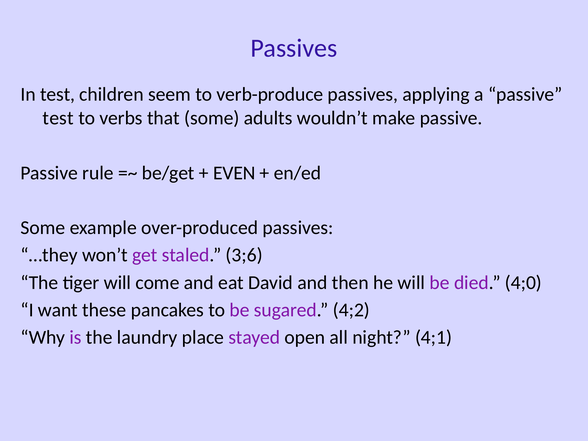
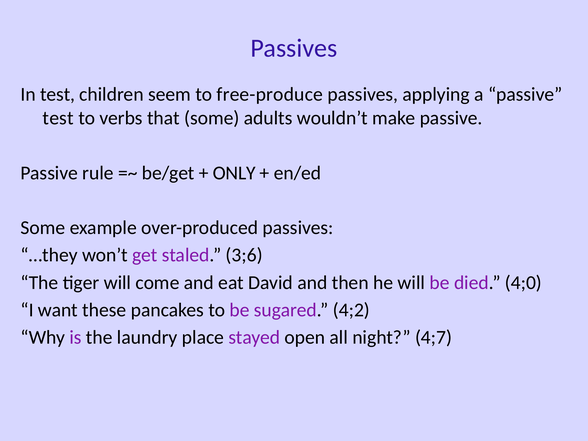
verb-produce: verb-produce -> free-produce (270, 94)
EVEN: EVEN -> ONLY (234, 173)
4;1: 4;1 -> 4;7 (434, 337)
